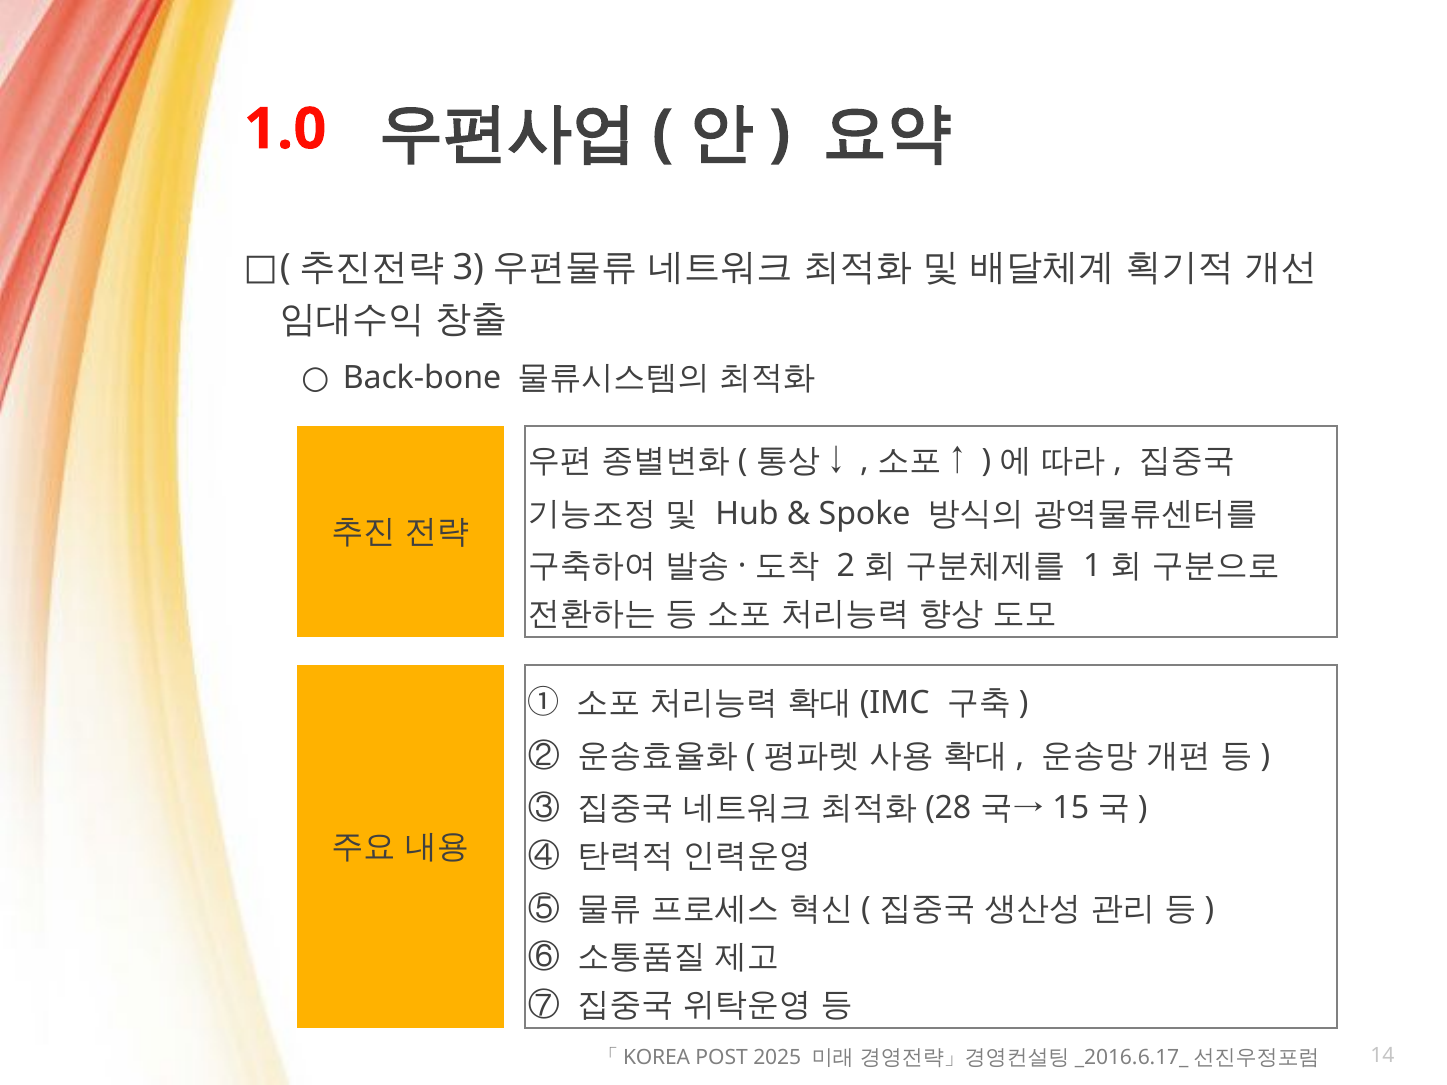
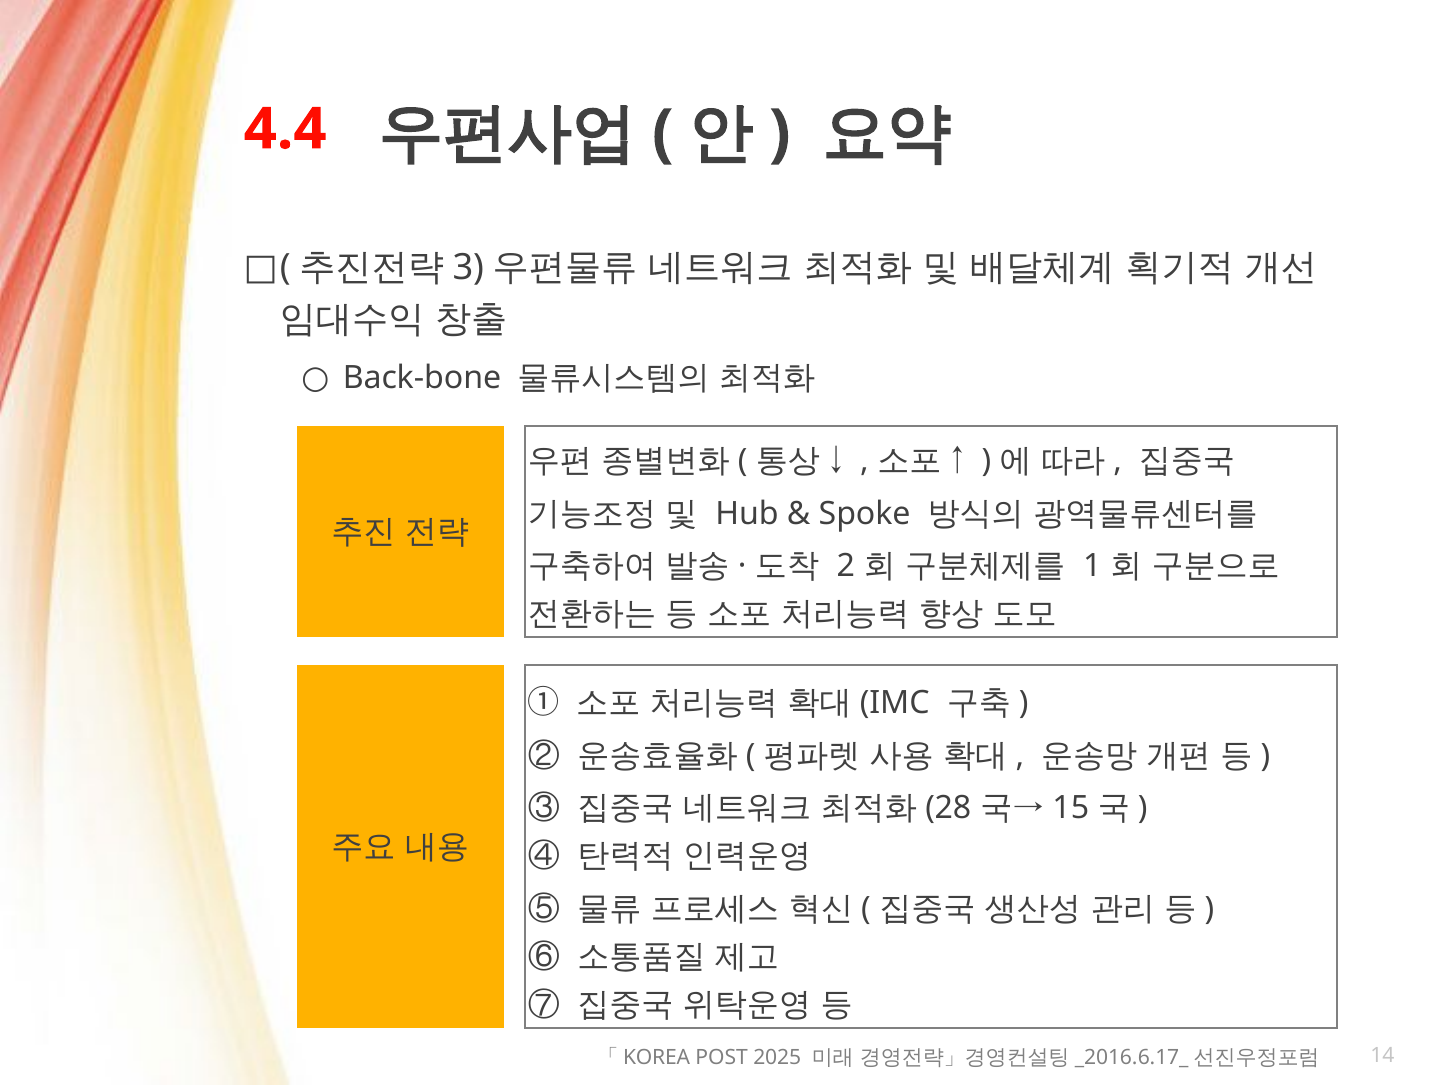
1.0: 1.0 -> 4.4 (285, 129)
